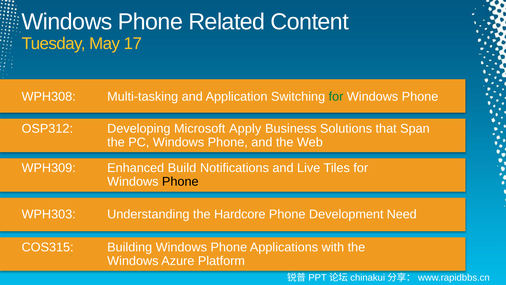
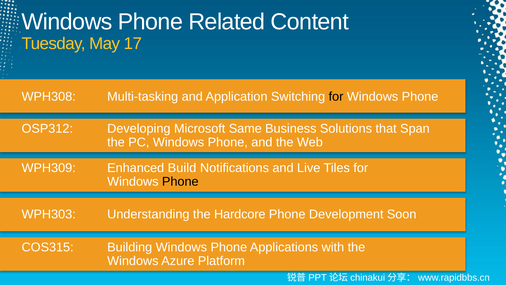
for colour: green -> black (336, 97)
Apply: Apply -> Same (245, 128)
Need: Need -> Soon (402, 214)
